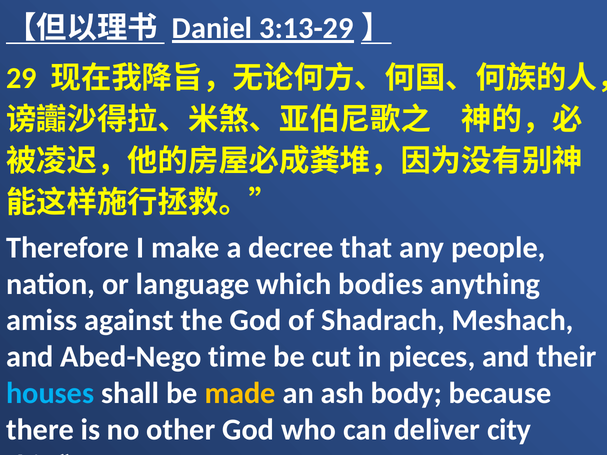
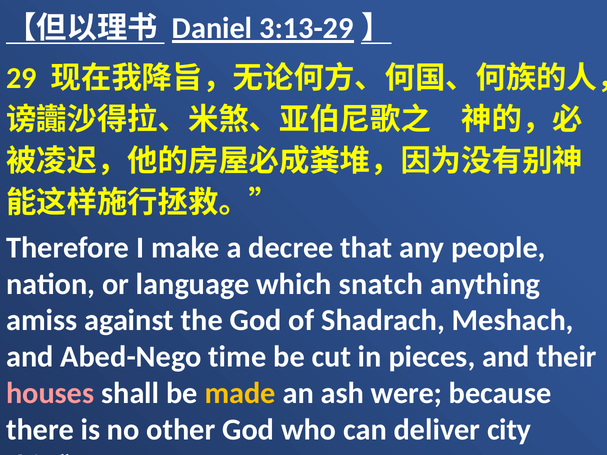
bodies: bodies -> snatch (381, 284)
houses colour: light blue -> pink (50, 393)
body: body -> were (406, 393)
